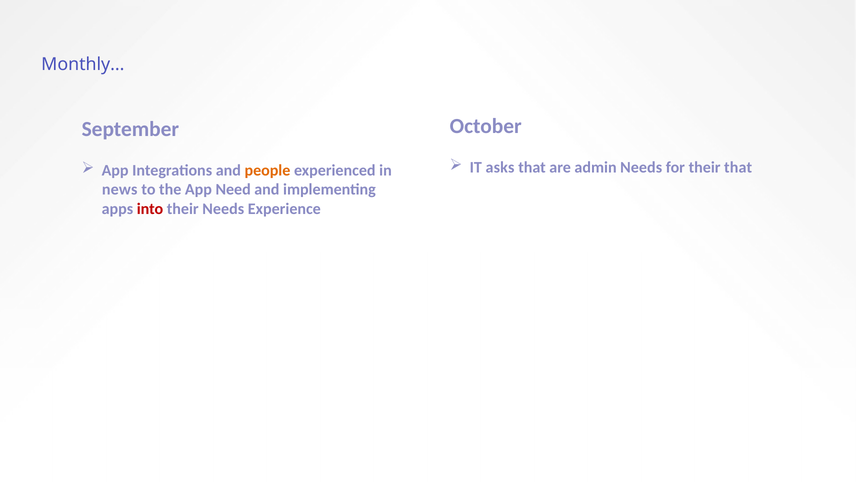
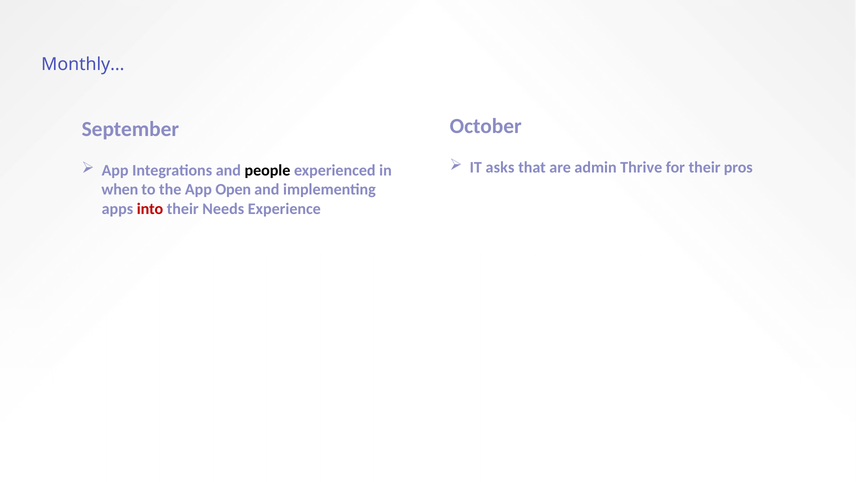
admin Needs: Needs -> Thrive (641, 167)
their that: that -> pros (738, 167)
people colour: orange -> black (267, 170)
news: news -> when (120, 189)
Need: Need -> Open (233, 189)
